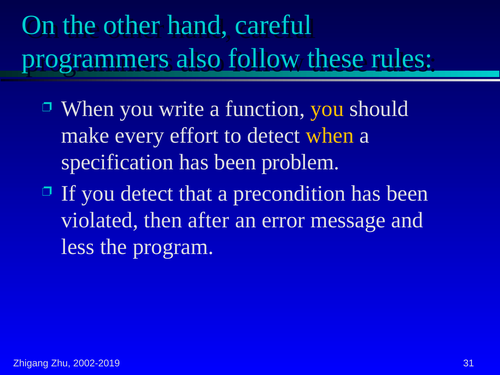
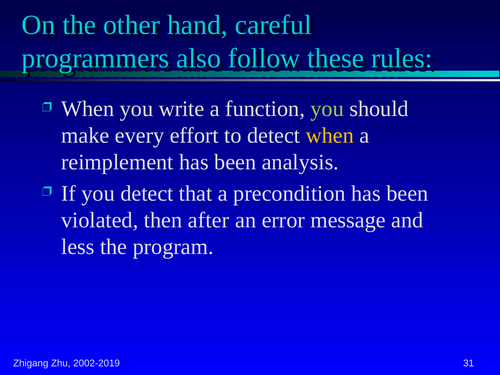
you colour: yellow -> light green (327, 109)
specification: specification -> reimplement (117, 162)
problem: problem -> analysis (300, 162)
